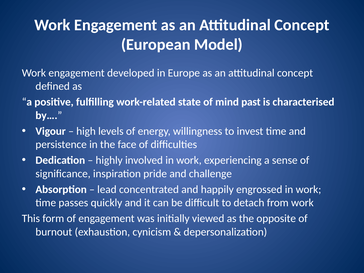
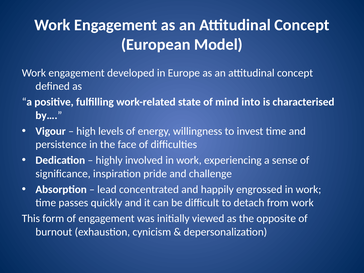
past: past -> into (251, 102)
